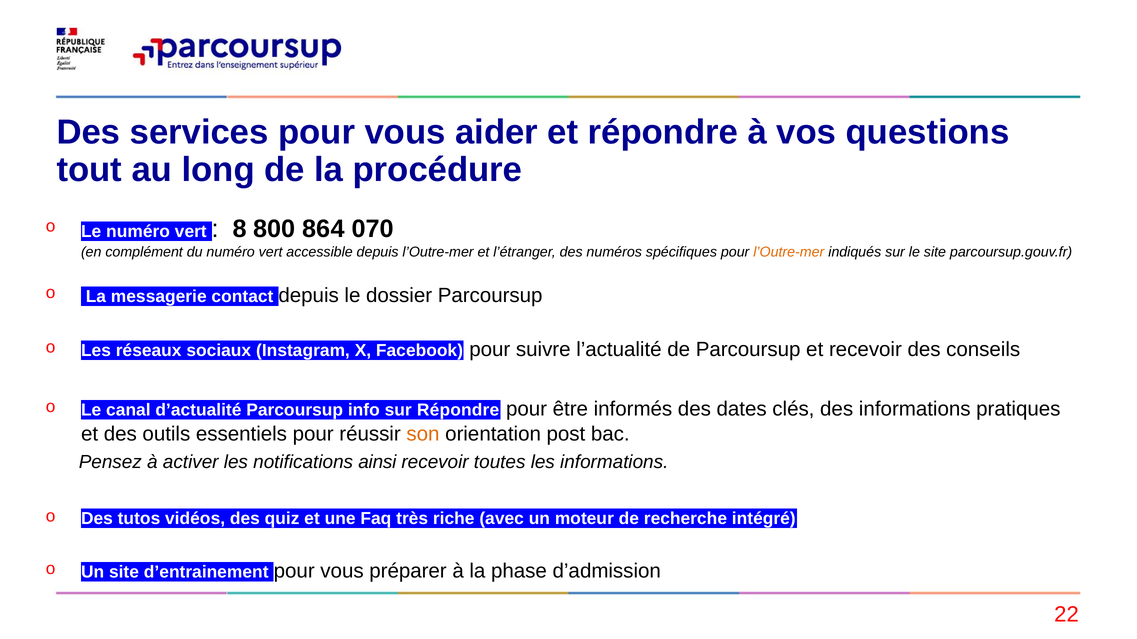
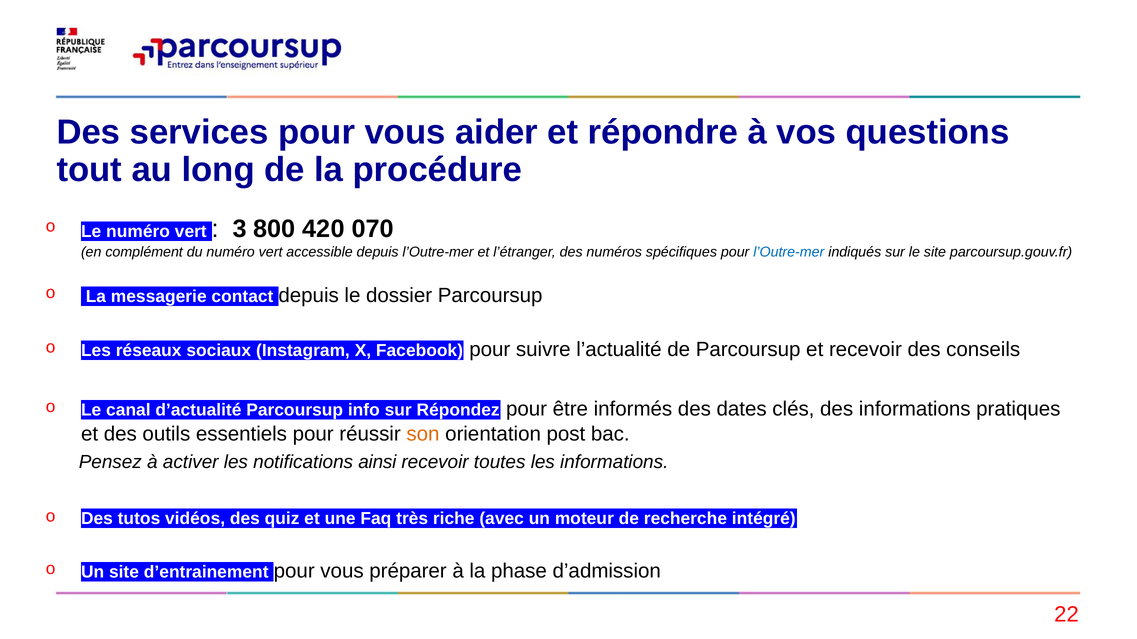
8: 8 -> 3 (240, 229)
864: 864 -> 420 (324, 229)
l’Outre-mer colour: orange -> blue (789, 252)
sur Répondre: Répondre -> Répondez (458, 411)
